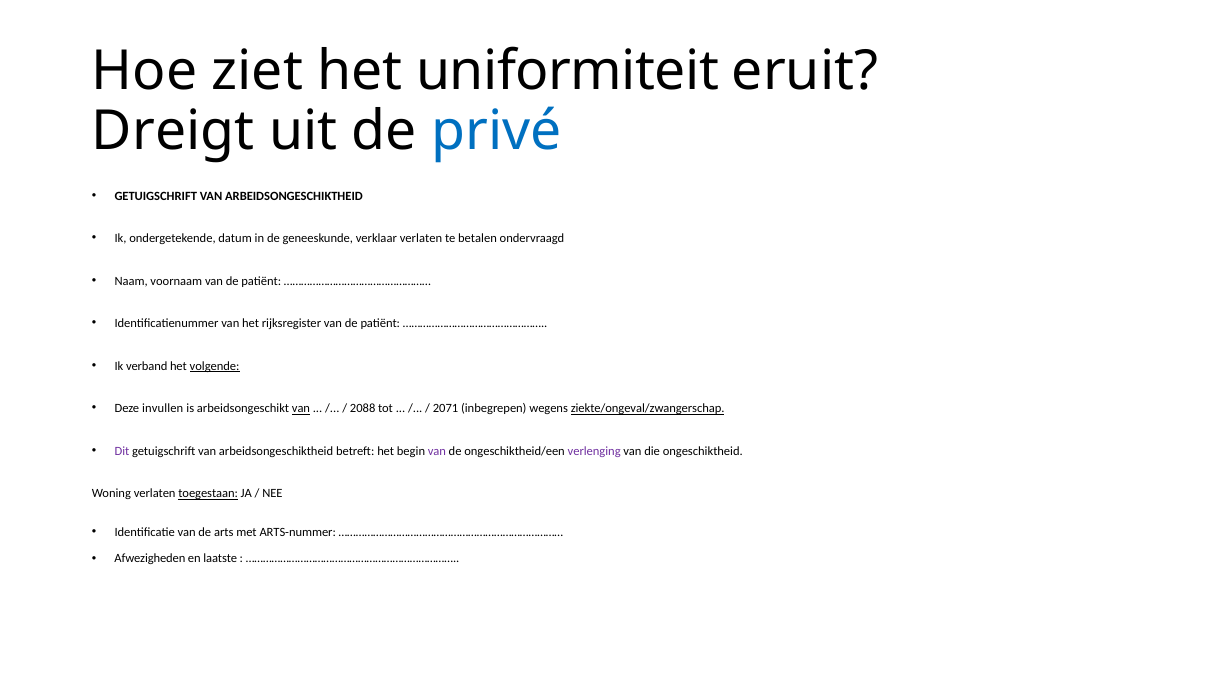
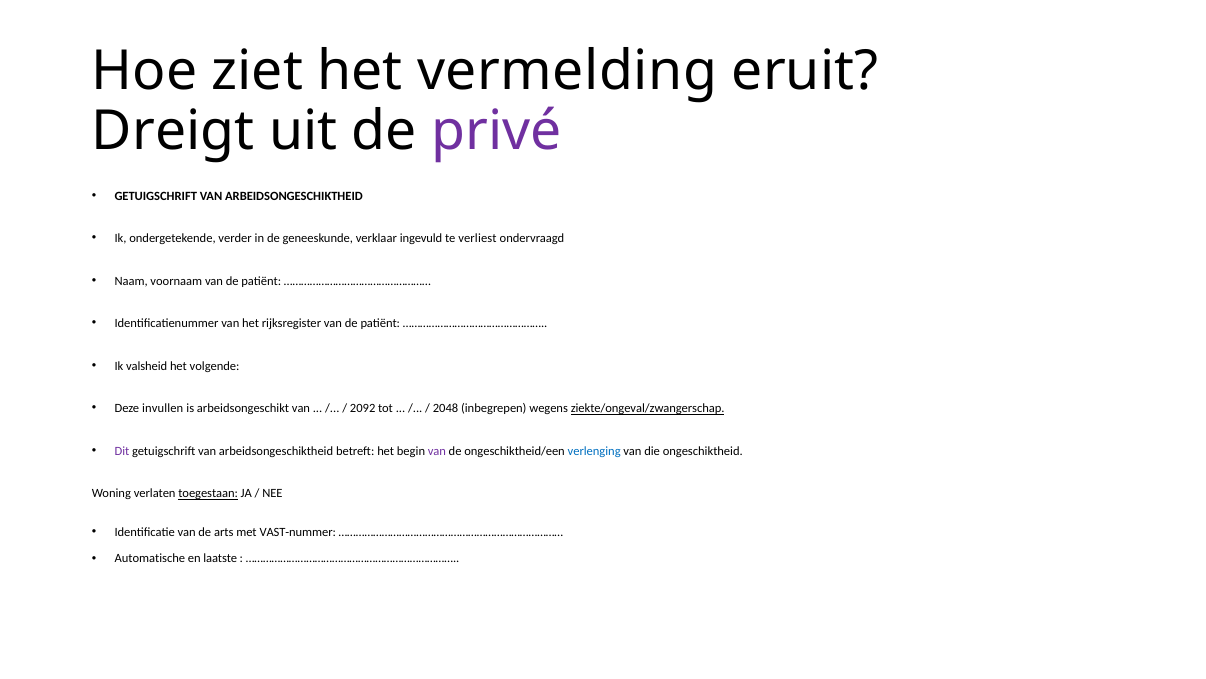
uniformiteit: uniformiteit -> vermelding (567, 71)
privé colour: blue -> purple (497, 131)
datum: datum -> verder (235, 238)
verklaar verlaten: verlaten -> ingevuld (421, 238)
betalen: betalen -> verliest (477, 238)
verband: verband -> valsheid (147, 366)
volgende underline: present -> none (215, 366)
van underline: present -> none (301, 408)
2088: 2088 -> 2092 (363, 408)
2071: 2071 -> 2048 (446, 408)
verlenging colour: purple -> blue (594, 451)
ARTS-nummer: ARTS-nummer -> VAST-nummer (298, 532)
Afwezigheden: Afwezigheden -> Automatische (150, 558)
